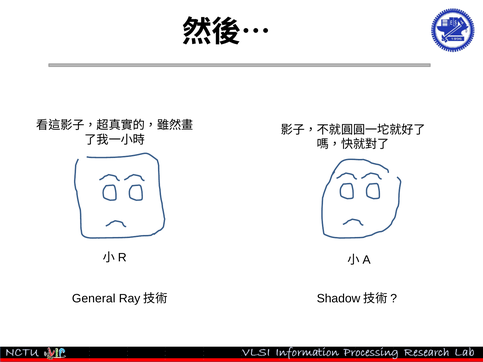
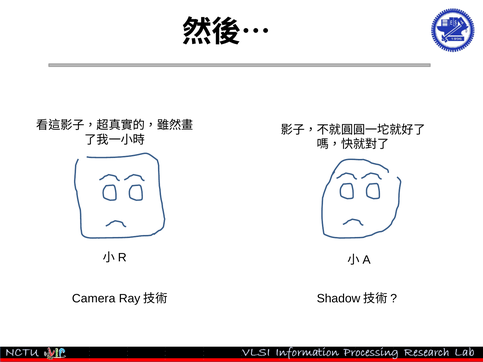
General: General -> Camera (94, 299)
